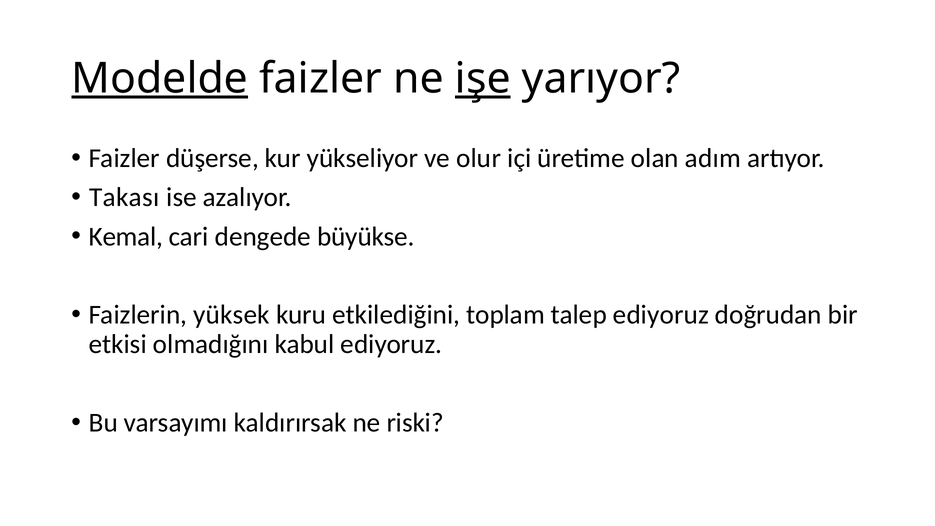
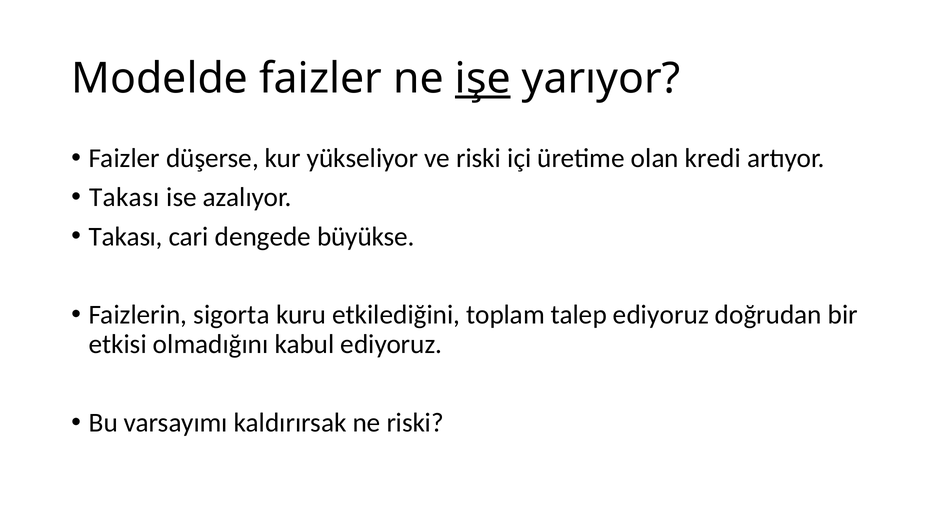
Modelde underline: present -> none (160, 79)
ve olur: olur -> riski (479, 158)
adım: adım -> kredi (713, 158)
Kemal: Kemal -> Takası (126, 236)
yüksek: yüksek -> sigorta (232, 315)
